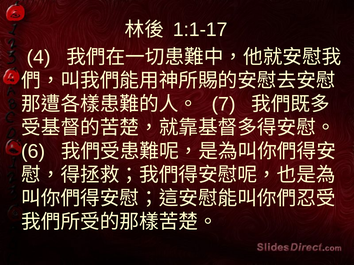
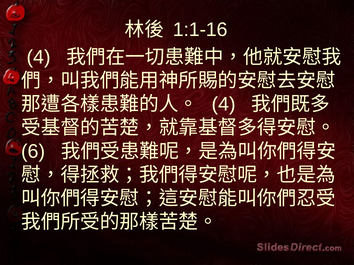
1:1-17: 1:1-17 -> 1:1-16 (200, 30)
7: 7 -> 4 (224, 104)
